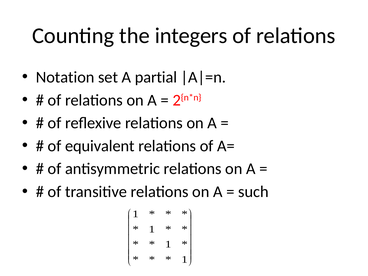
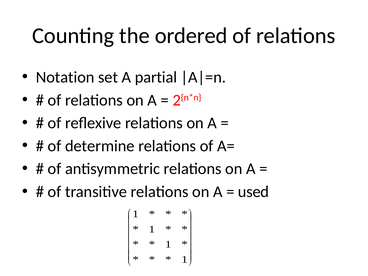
integers: integers -> ordered (191, 36)
equivalent: equivalent -> determine (100, 146)
such: such -> used (253, 192)
